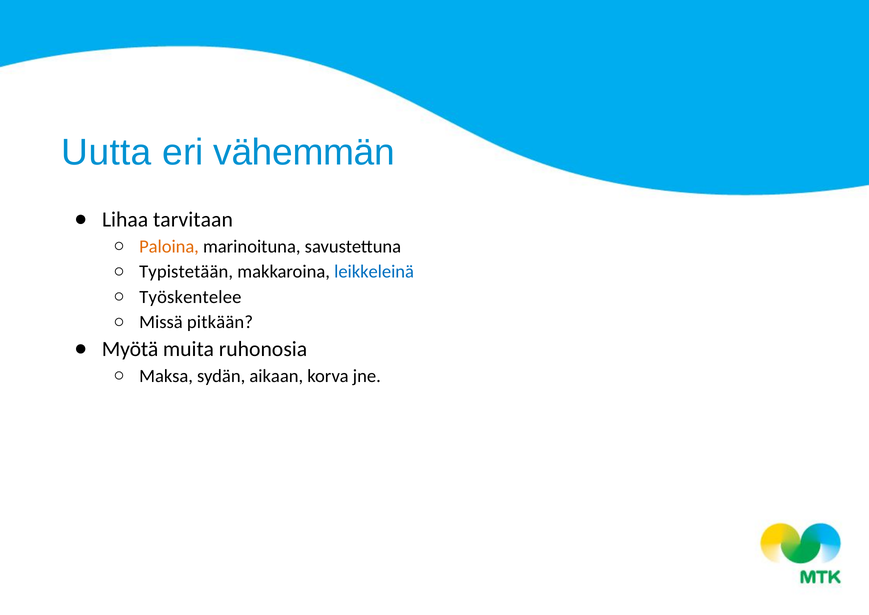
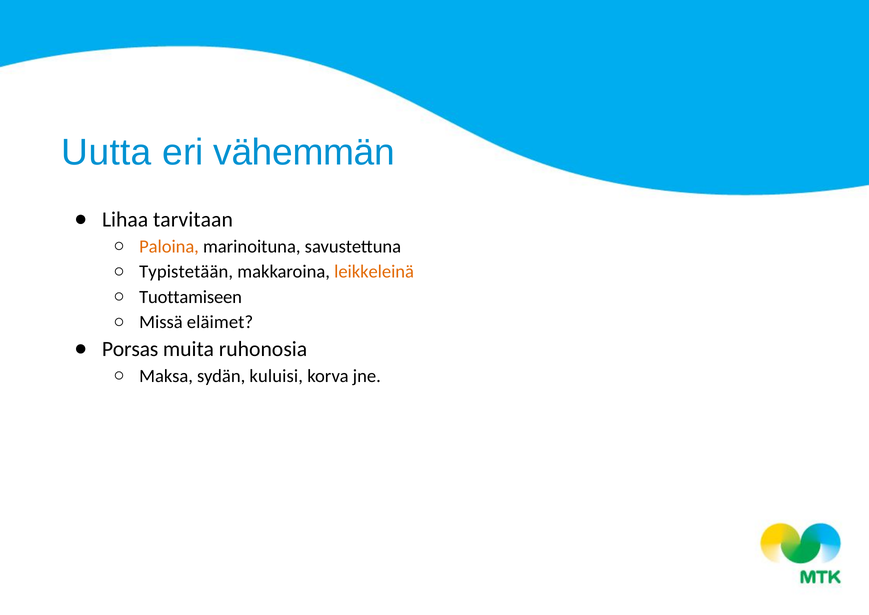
leikkeleinä colour: blue -> orange (374, 272)
Työskentelee: Työskentelee -> Tuottamiseen (191, 297)
pitkään: pitkään -> eläimet (220, 322)
Myötä: Myötä -> Porsas (130, 349)
aikaan: aikaan -> kuluisi (276, 376)
